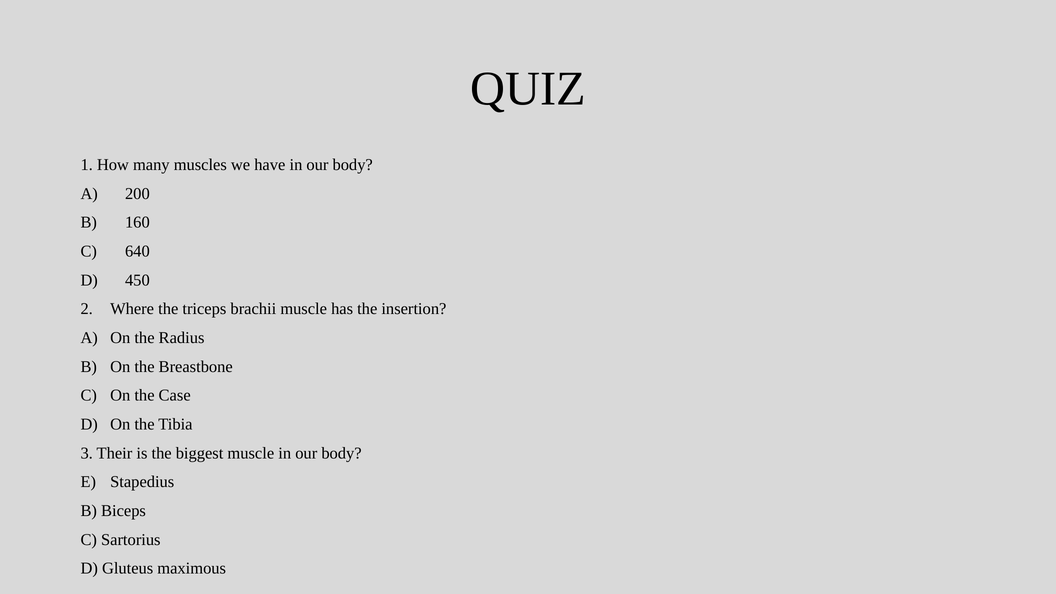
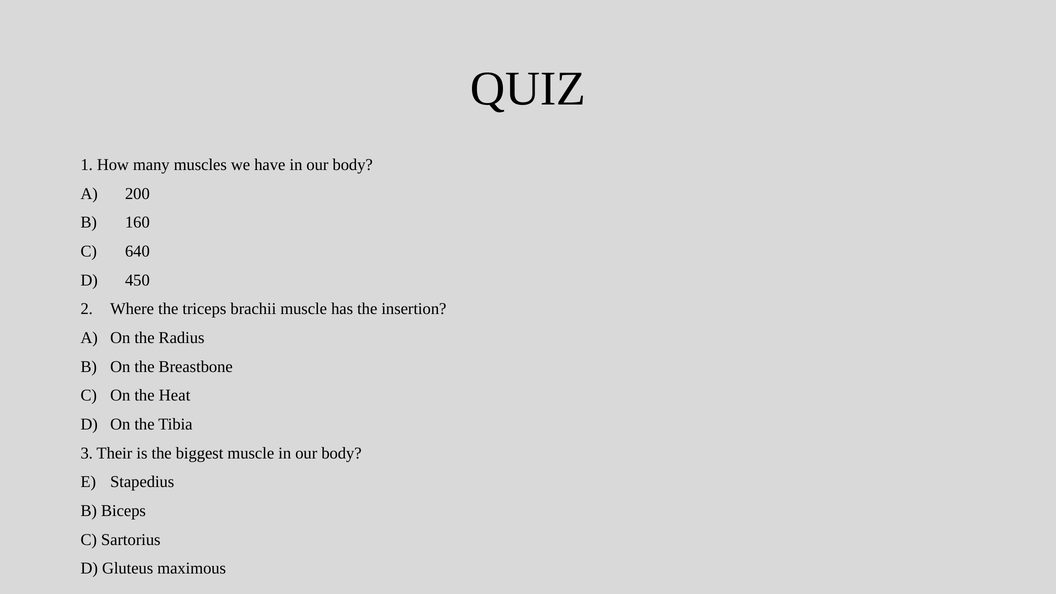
Case: Case -> Heat (175, 395)
